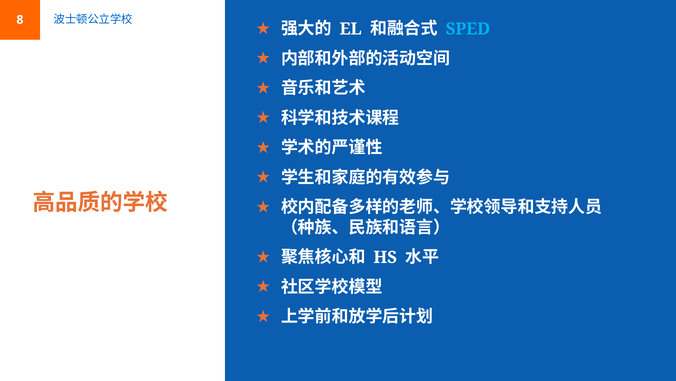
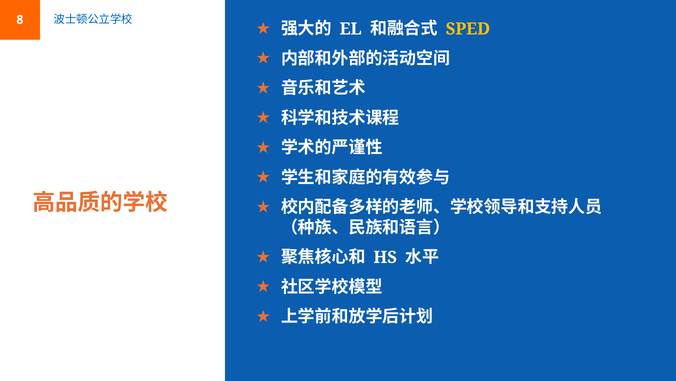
SPED colour: light blue -> yellow (468, 29)
